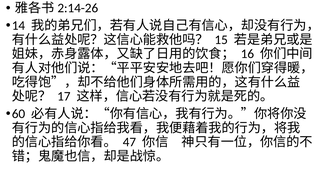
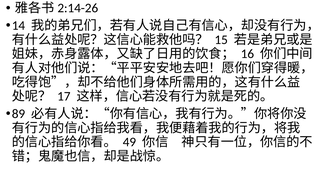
60: 60 -> 89 (18, 114)
47: 47 -> 49 (129, 142)
